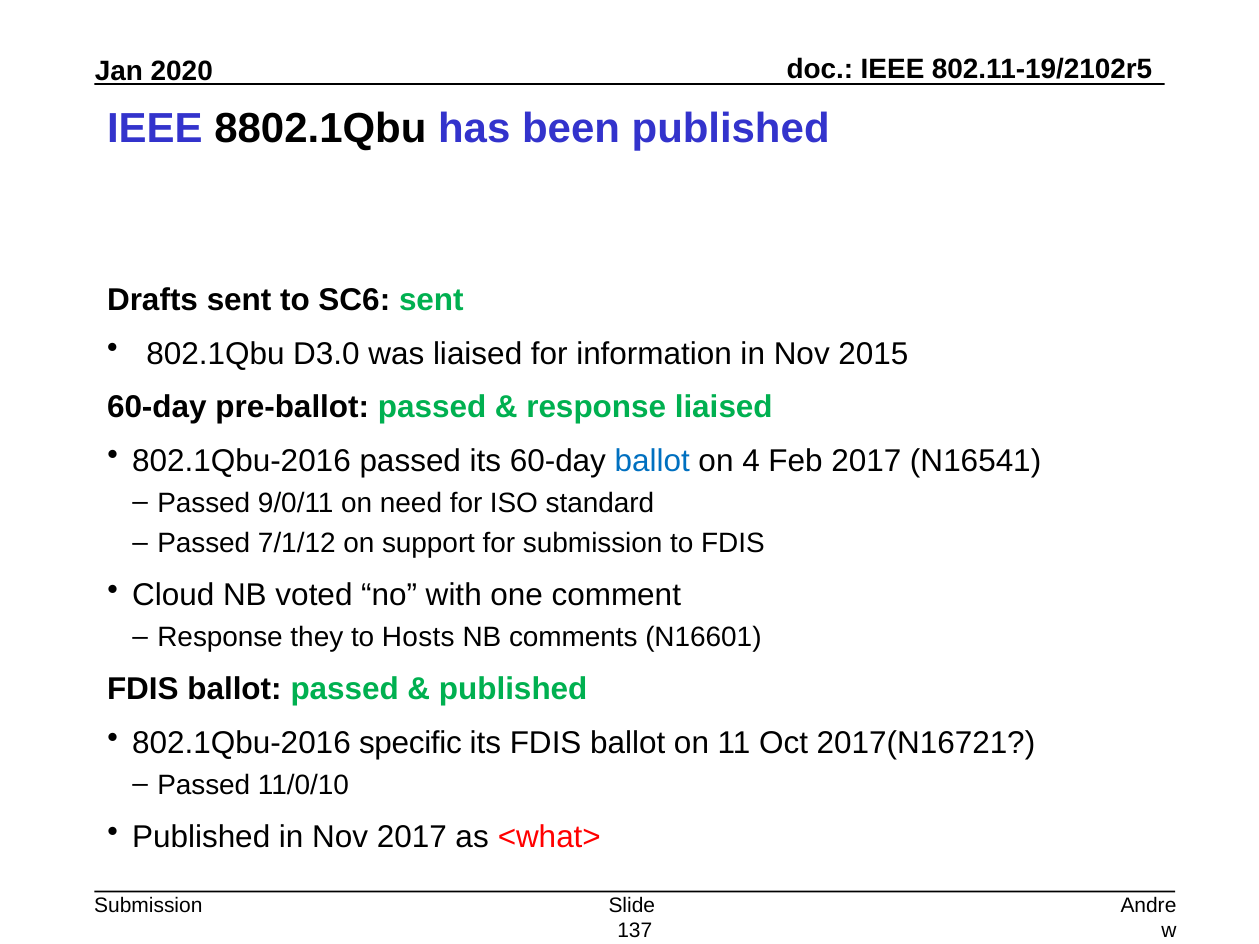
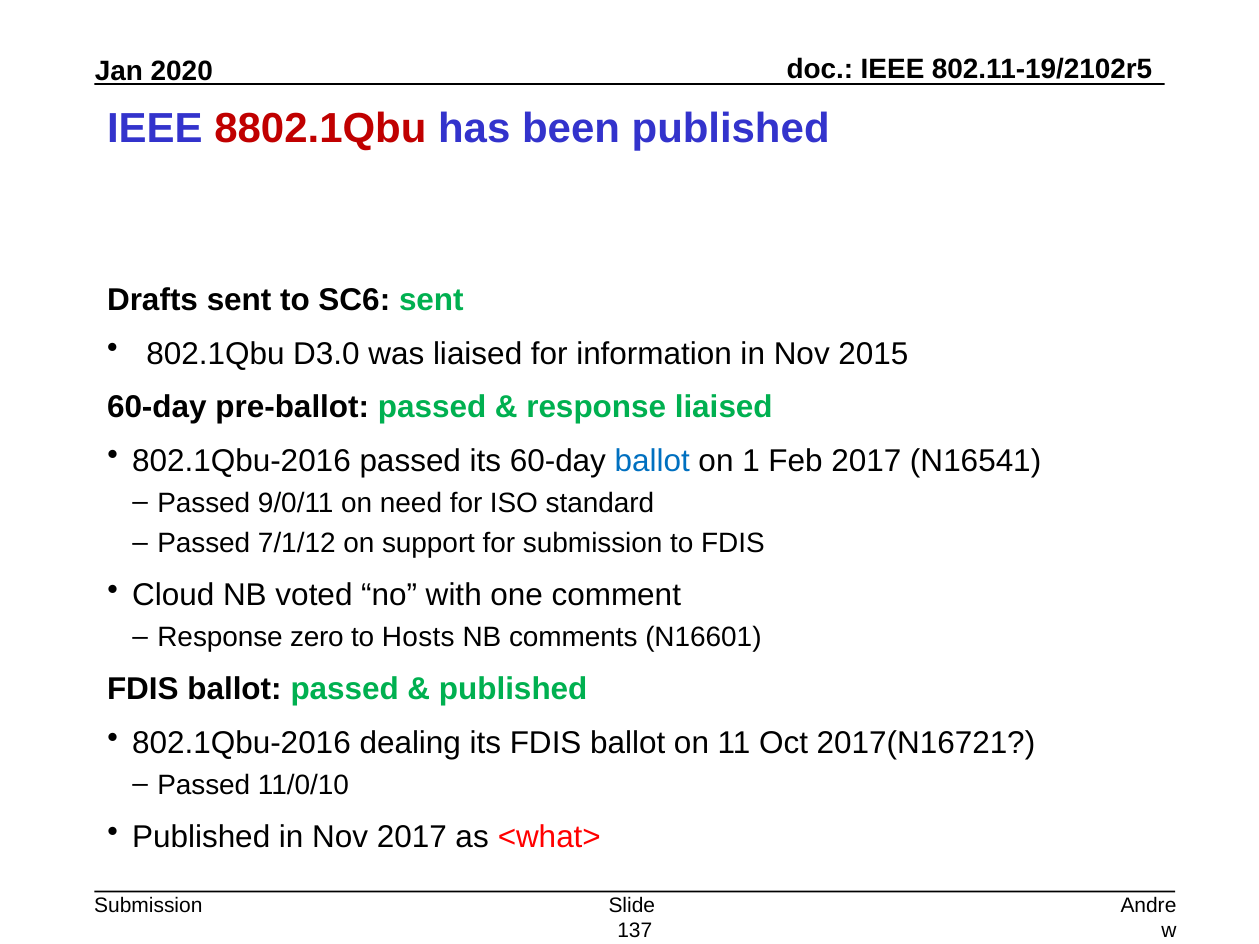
8802.1Qbu colour: black -> red (320, 129)
4: 4 -> 1 (751, 461)
they: they -> zero (317, 638)
specific: specific -> dealing (410, 743)
